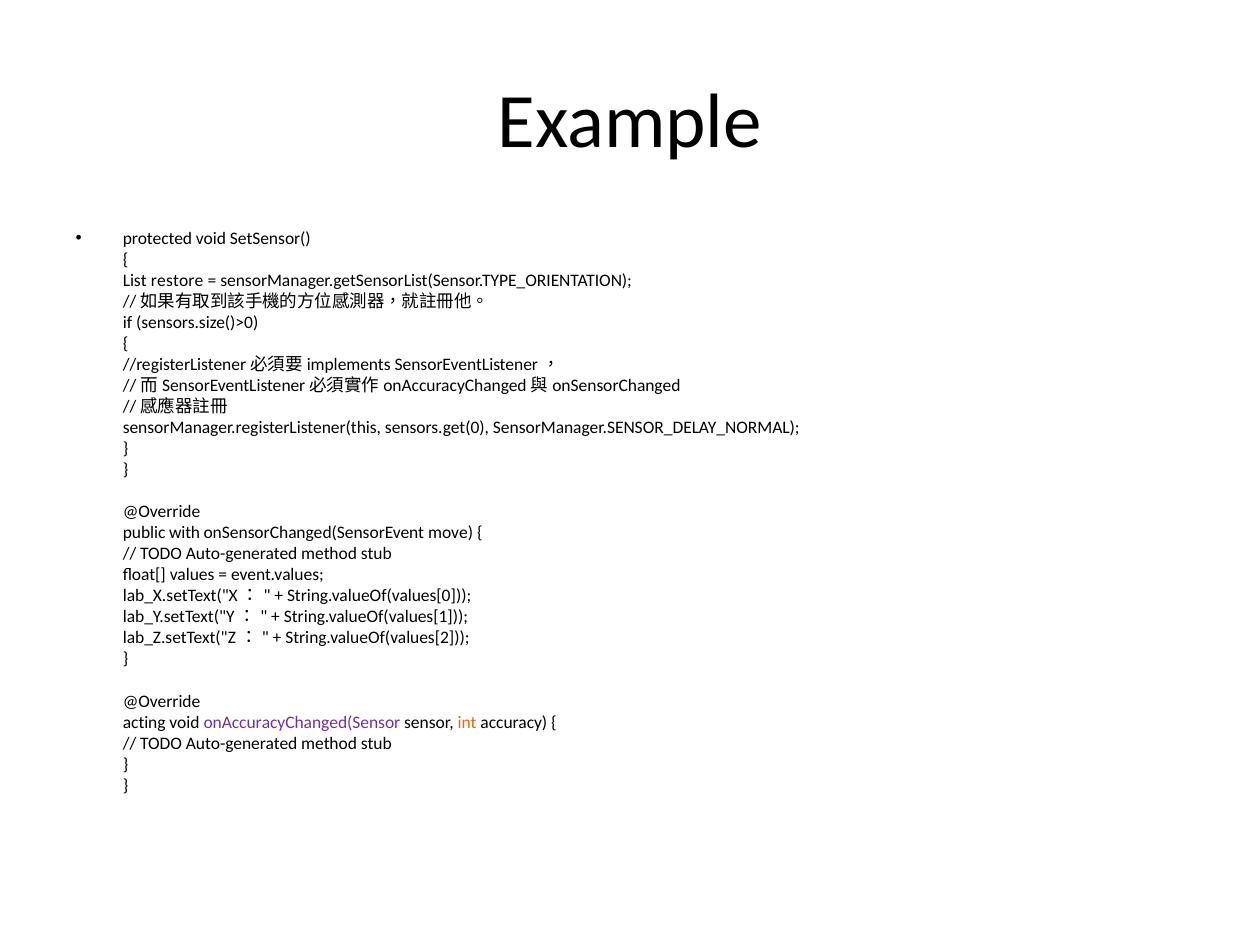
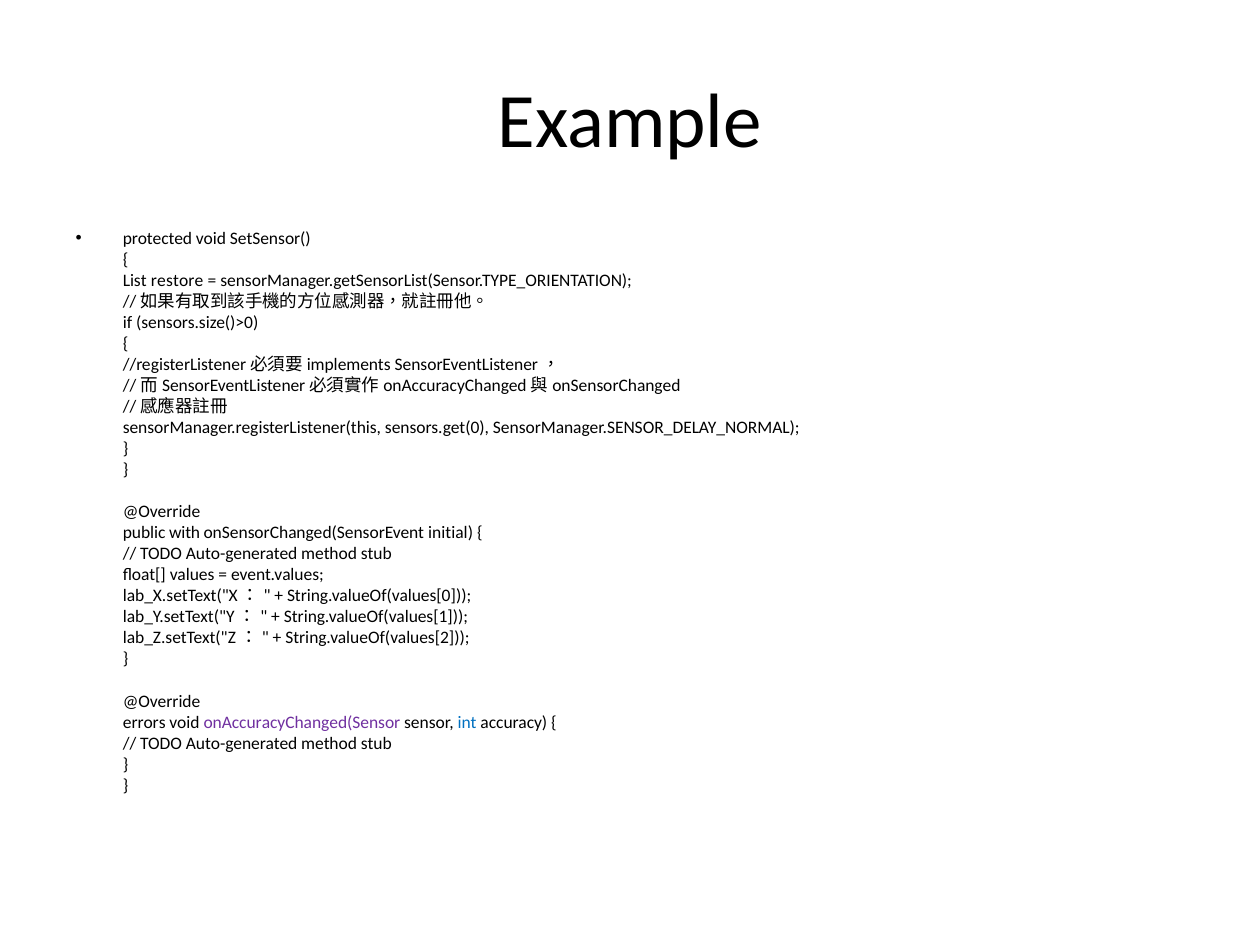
move: move -> initial (451, 533)
acting: acting -> errors (144, 722)
int colour: orange -> blue (467, 722)
